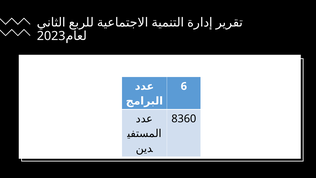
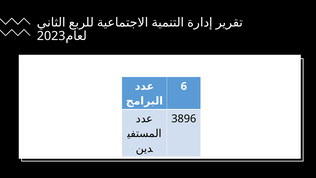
8360: 8360 -> 3896 (184, 119)
